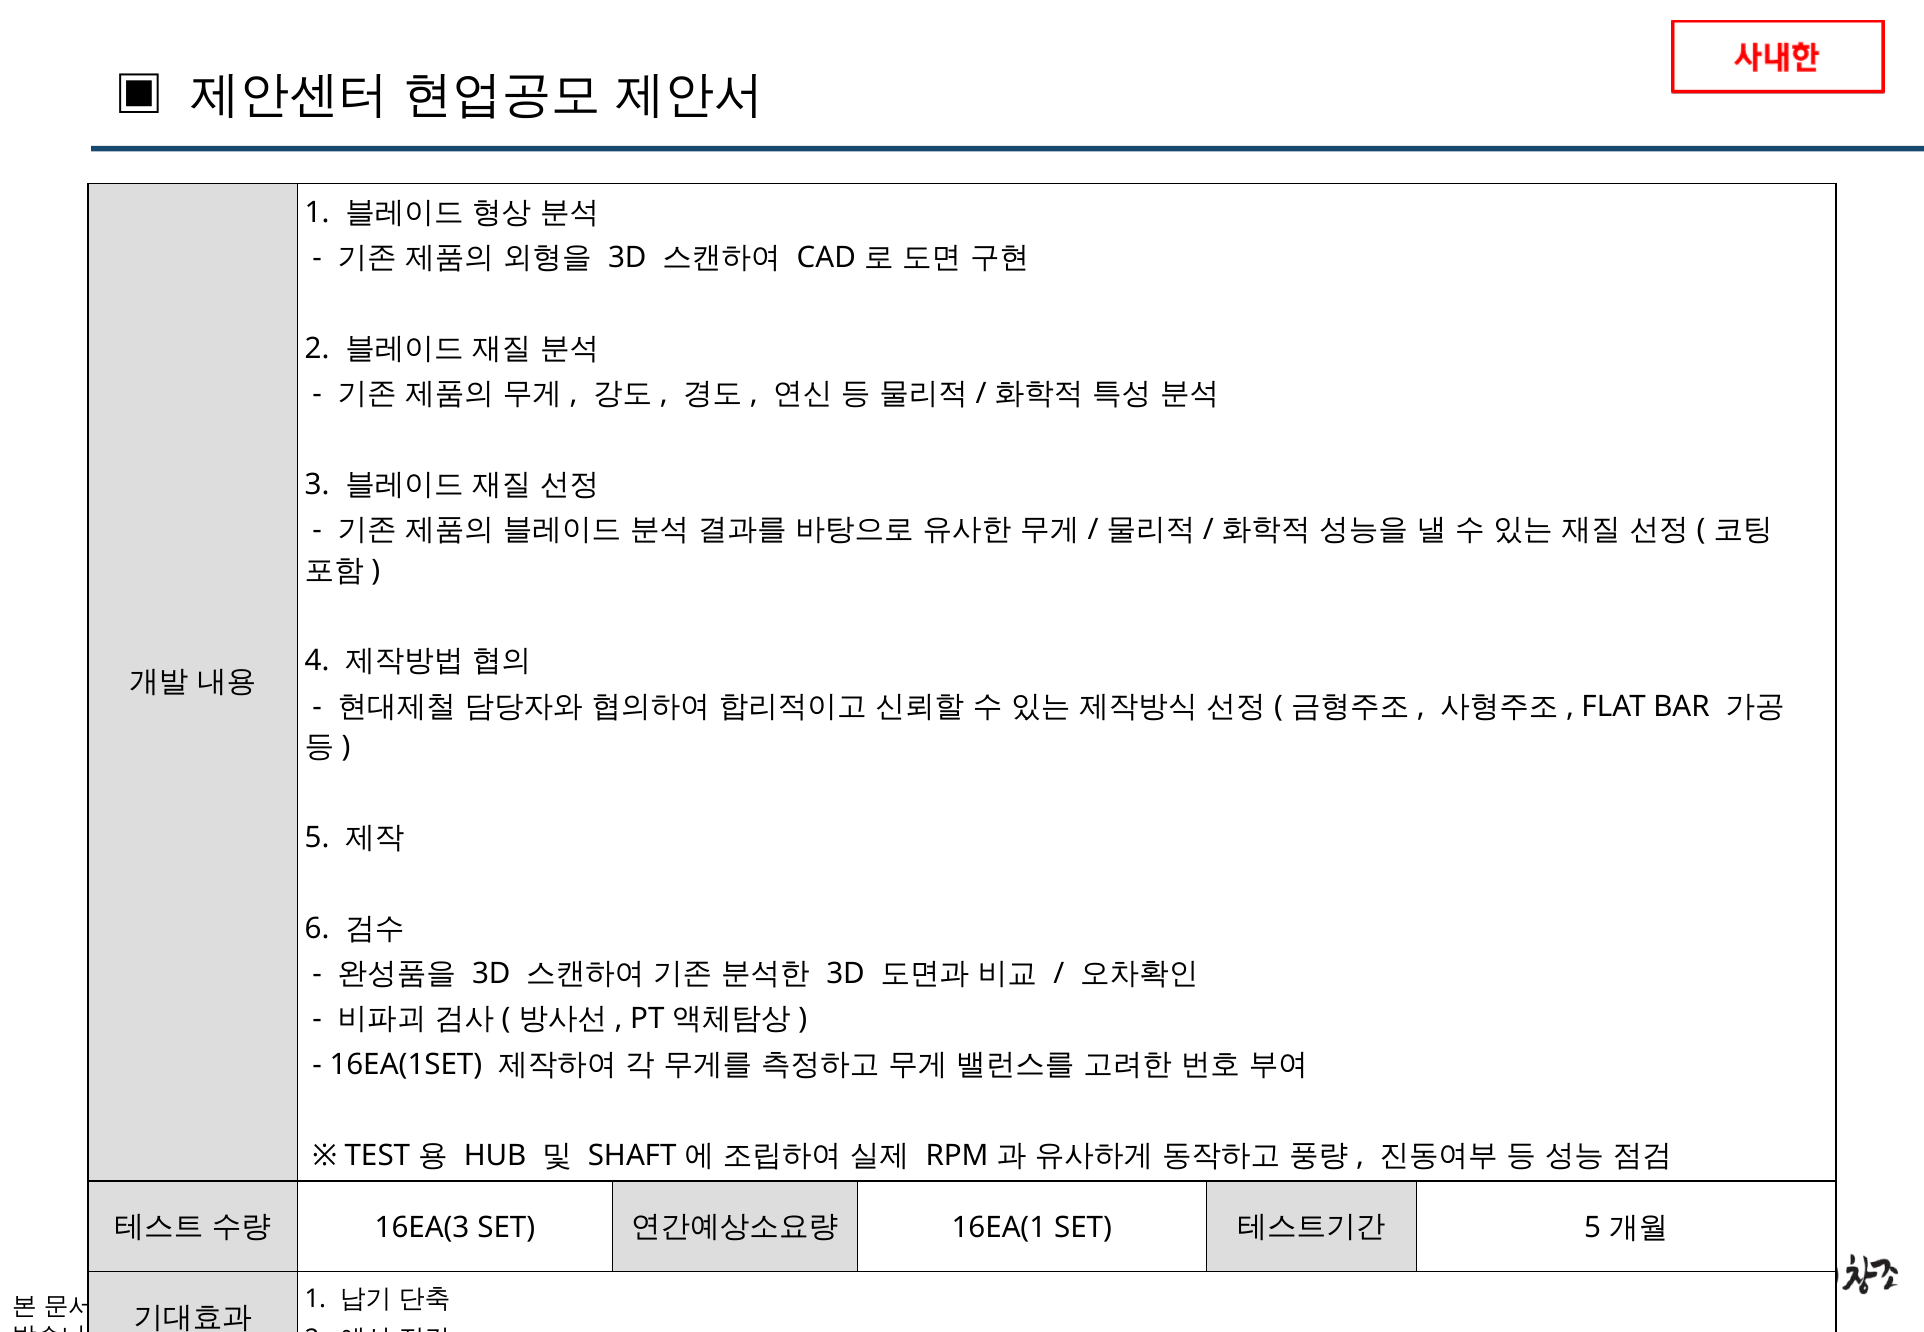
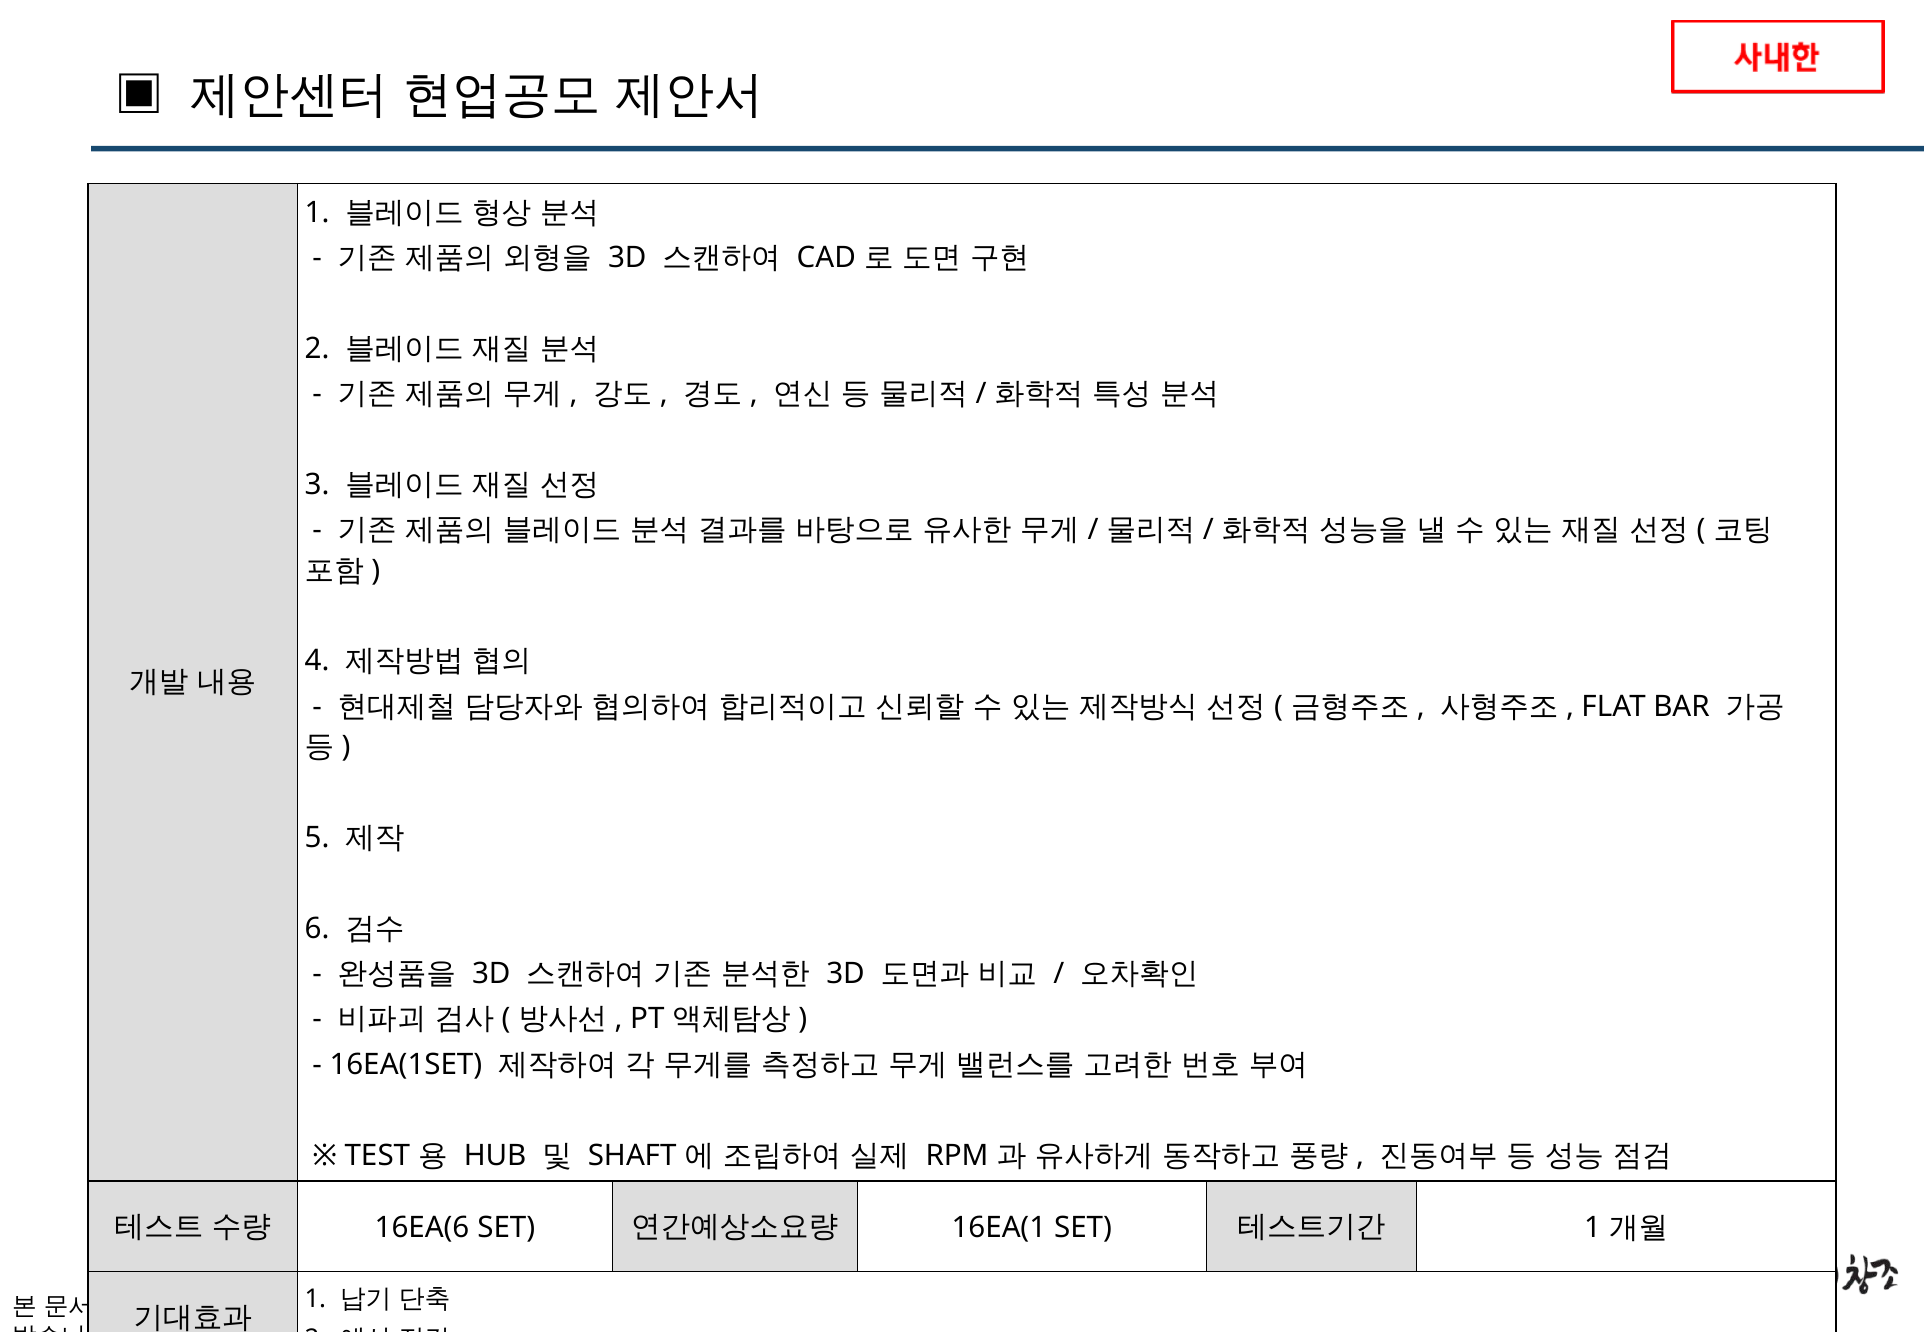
16EA(3: 16EA(3 -> 16EA(6 (422, 1228)
5: 5 -> 1 (1593, 1228)
